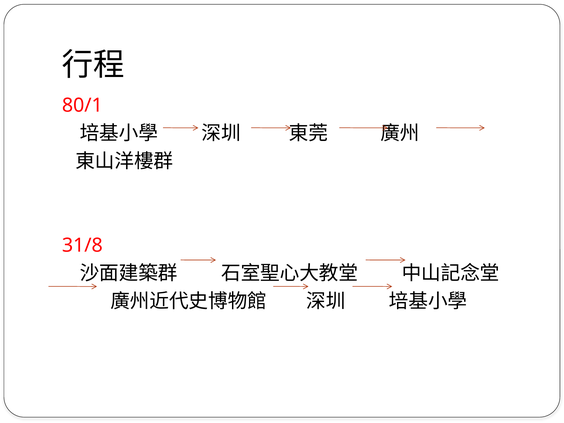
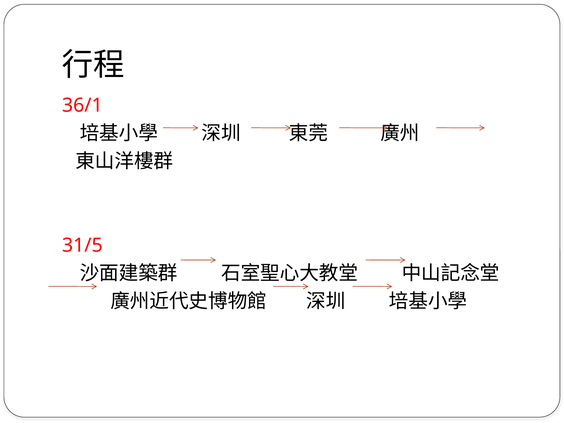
80/1: 80/1 -> 36/1 (82, 105)
31/8: 31/8 -> 31/5 (82, 245)
